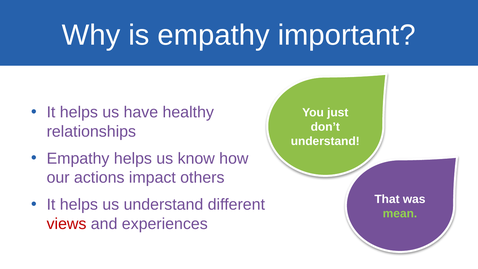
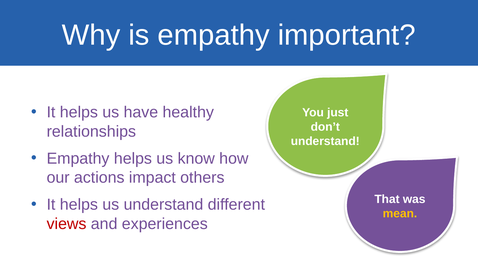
mean colour: light green -> yellow (400, 214)
